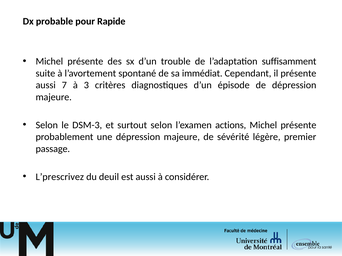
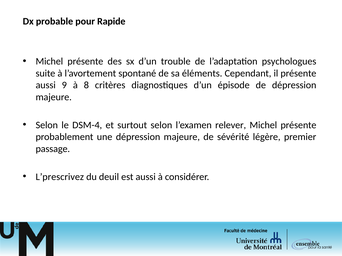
suffisamment: suffisamment -> psychologues (289, 61)
immédiat: immédiat -> éléments (202, 73)
7: 7 -> 9 (64, 85)
3: 3 -> 8 (86, 85)
DSM-3: DSM-3 -> DSM-4 (87, 125)
actions: actions -> relever (231, 125)
